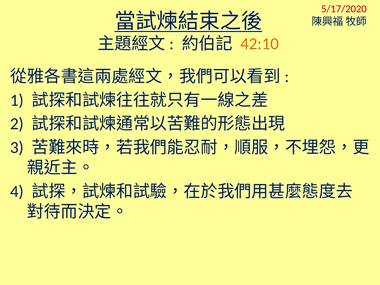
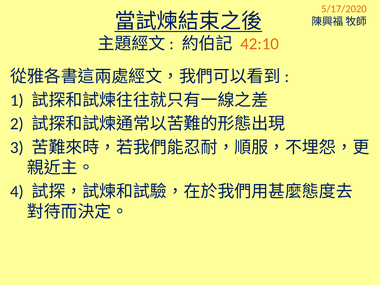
5/17/2020 colour: red -> orange (344, 9)
